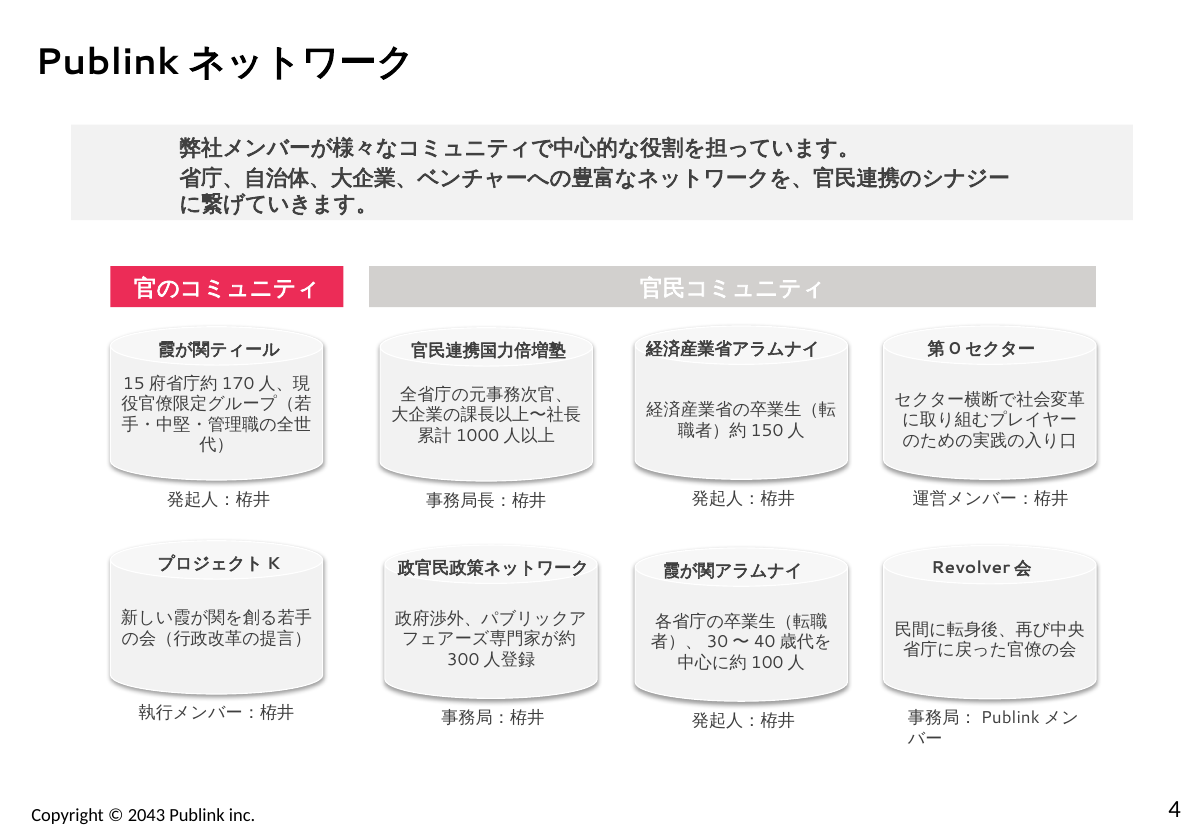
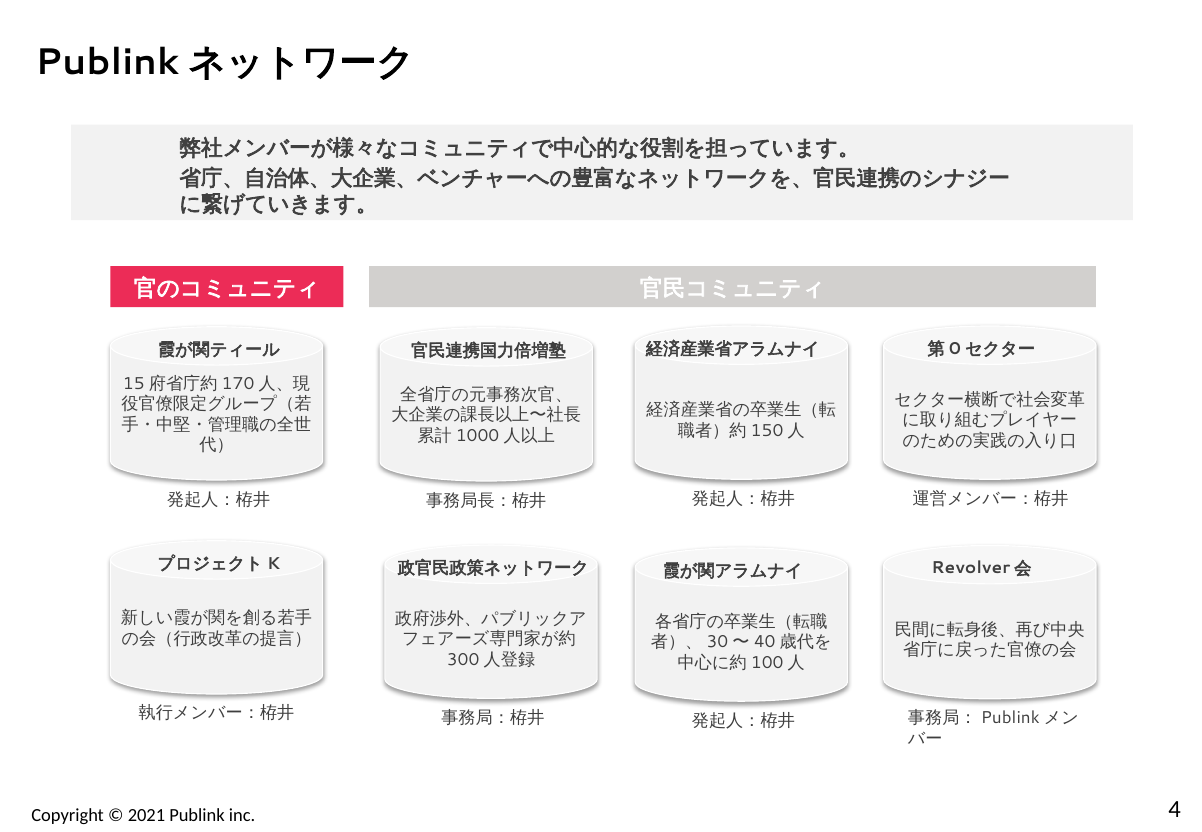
2043: 2043 -> 2021 (146, 816)
